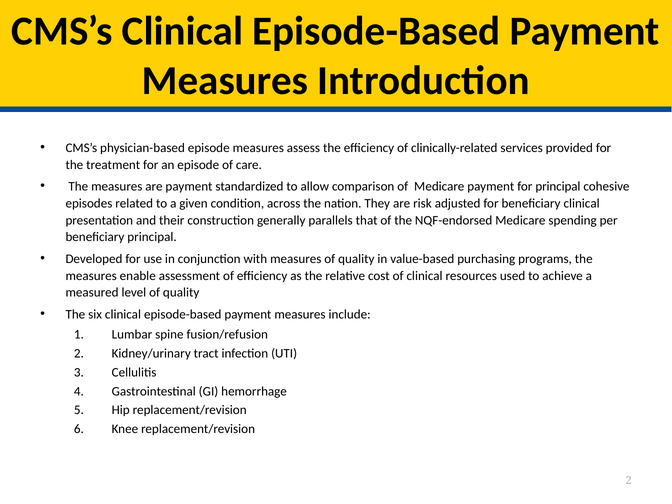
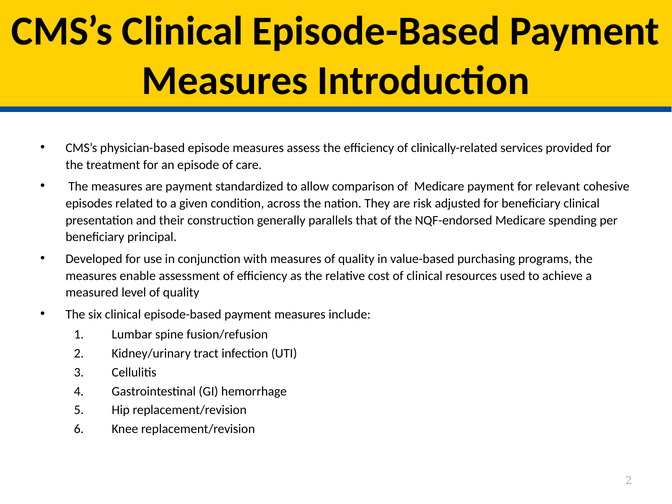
for principal: principal -> relevant (558, 186)
